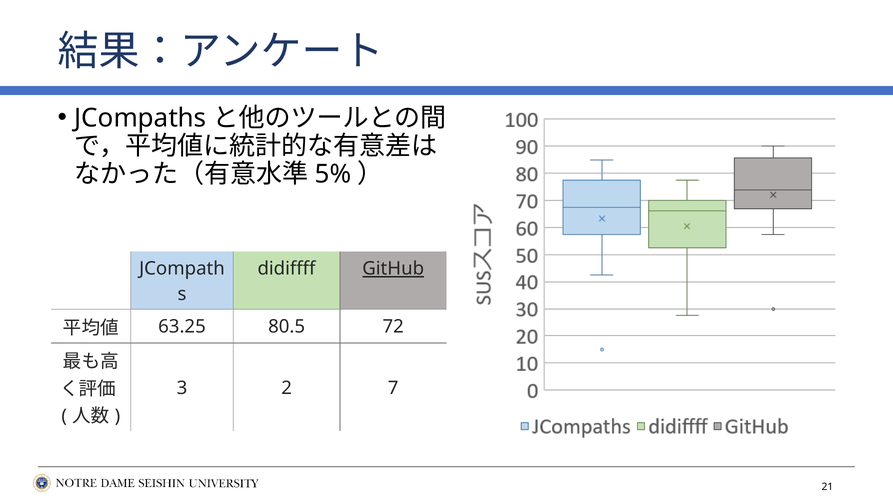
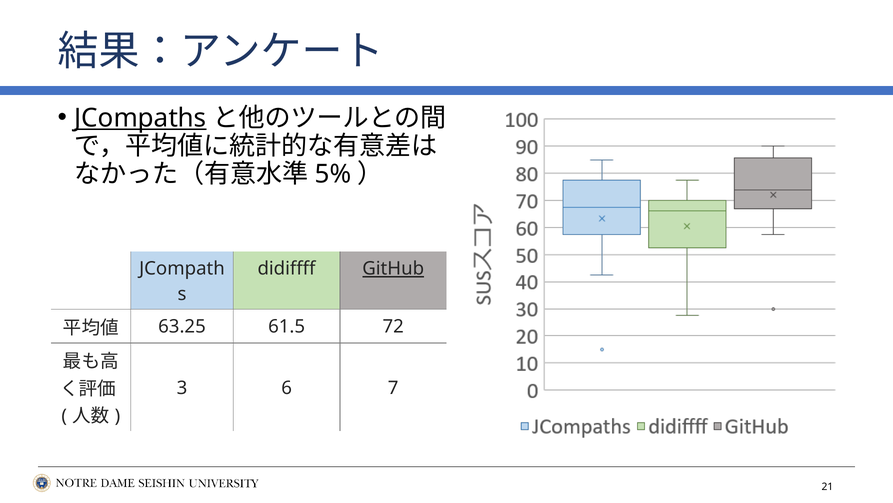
JCompaths underline: none -> present (140, 118)
80.5: 80.5 -> 61.5 (287, 326)
2: 2 -> 6 (287, 388)
